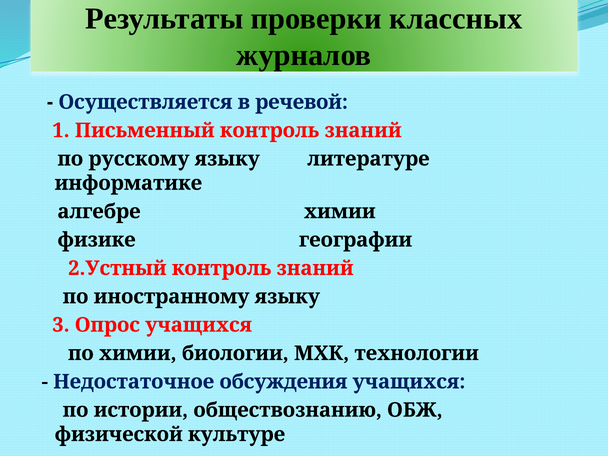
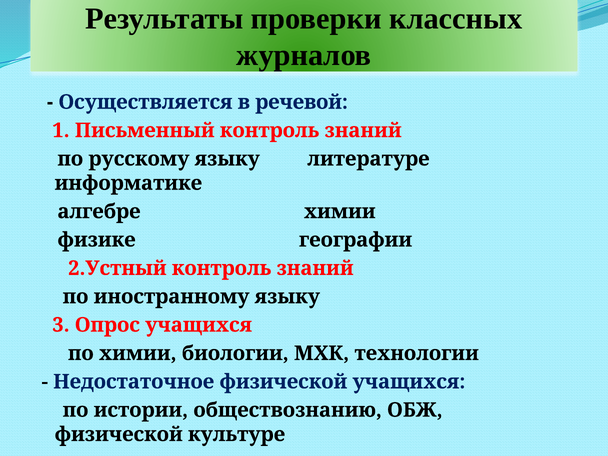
Недостаточное обсуждения: обсуждения -> физической (283, 382)
